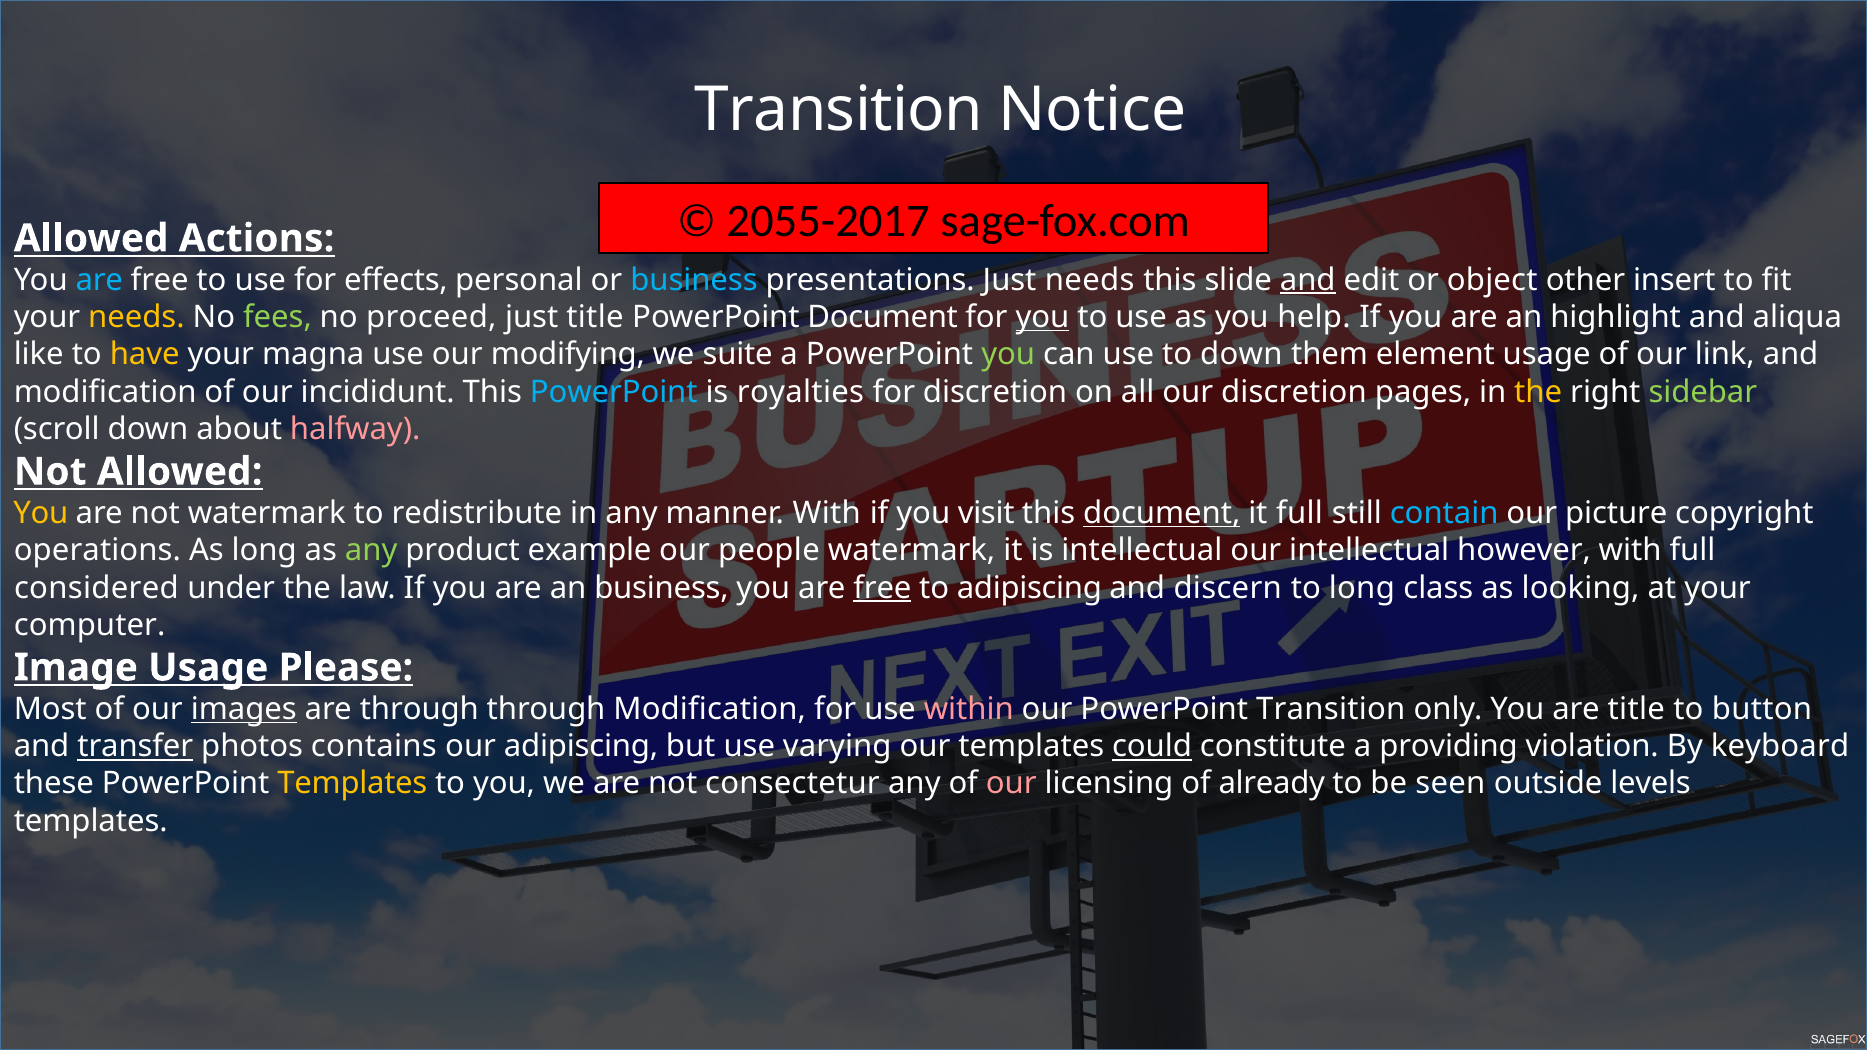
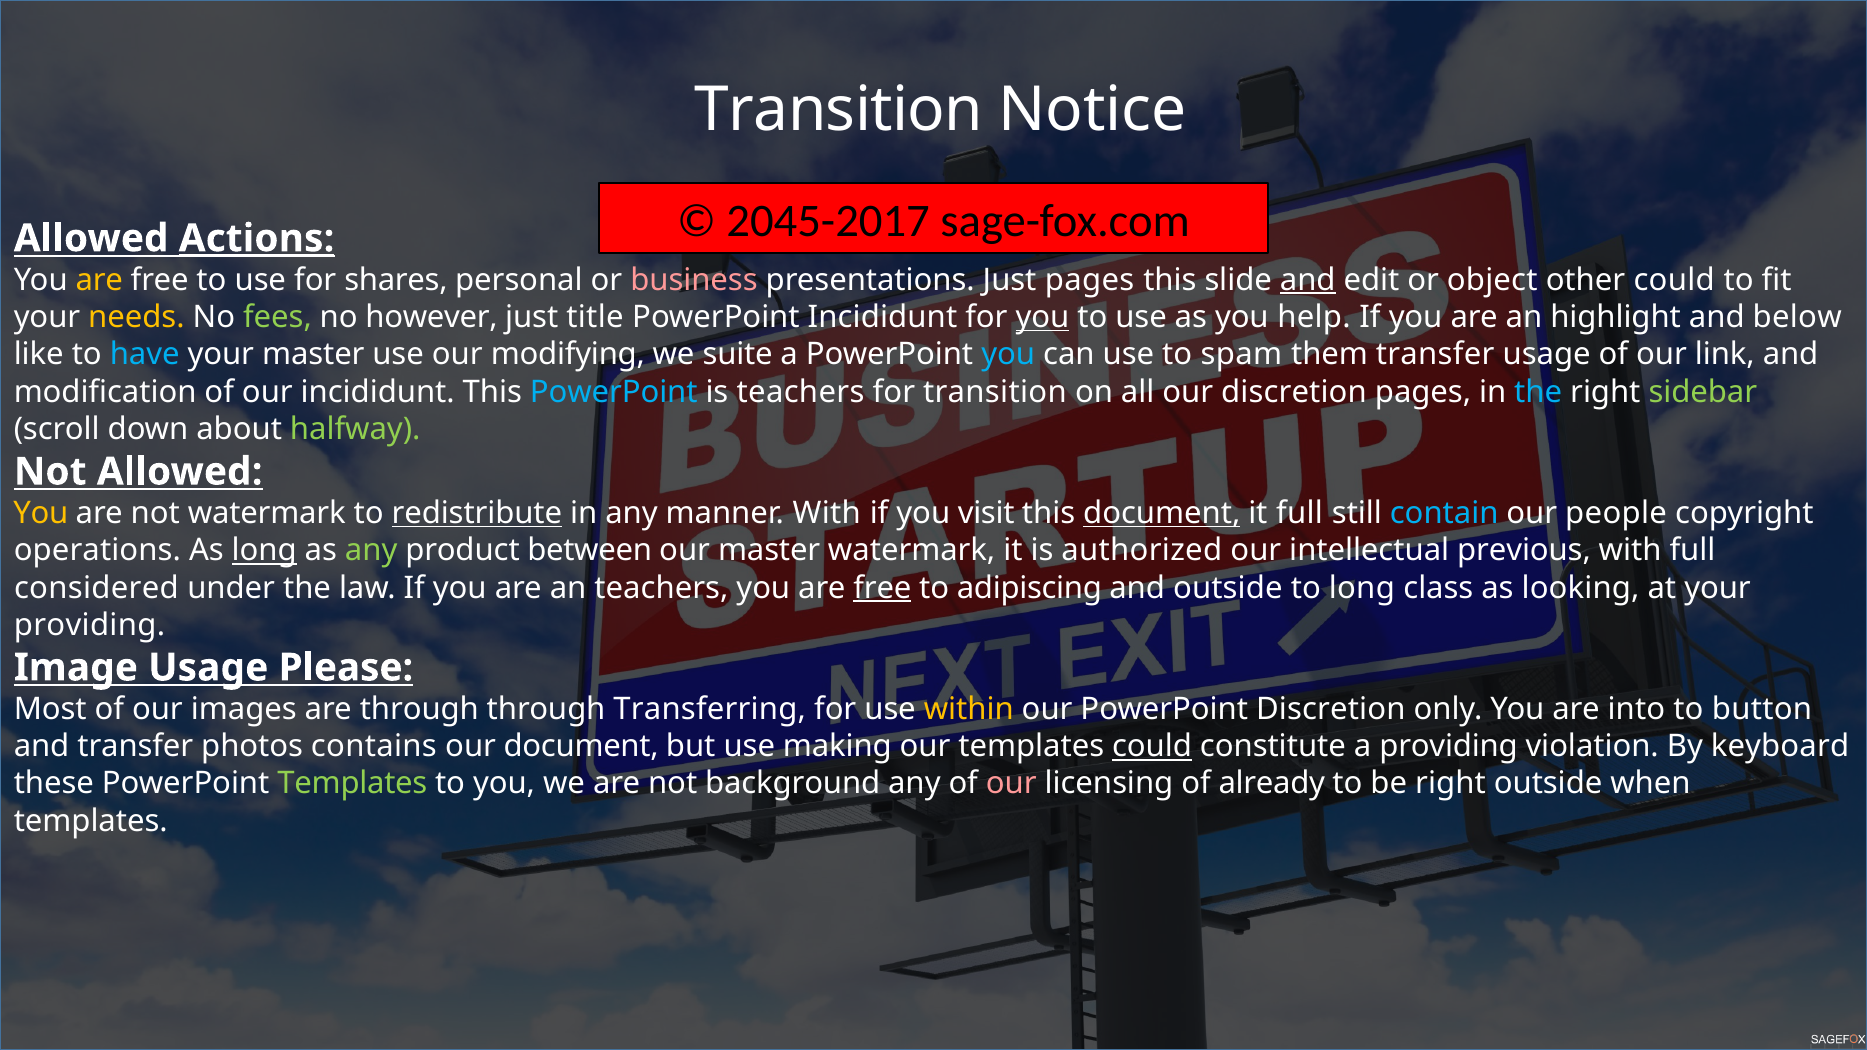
2055-2017: 2055-2017 -> 2045-2017 (828, 222)
Actions underline: none -> present (257, 238)
are colour: light blue -> yellow (99, 280)
effects: effects -> shares (396, 280)
business colour: light blue -> pink (694, 280)
Just needs: needs -> pages (1090, 280)
other insert: insert -> could (1674, 280)
proceed: proceed -> however (432, 317)
PowerPoint Document: Document -> Incididunt (882, 317)
aliqua: aliqua -> below (1797, 317)
have colour: yellow -> light blue (145, 355)
your magna: magna -> master (313, 355)
you colour: light green -> light blue (1008, 355)
to down: down -> spam (1241, 355)
them element: element -> transfer (1435, 355)
is royalties: royalties -> teachers (801, 392)
for discretion: discretion -> transition (995, 392)
the colour: yellow -> light blue (1538, 392)
halfway colour: pink -> light green (355, 429)
redistribute underline: none -> present (477, 513)
picture: picture -> people (1616, 513)
long underline: none -> present (264, 551)
example: example -> between (590, 551)
our people: people -> master (769, 551)
is intellectual: intellectual -> authorized (1142, 551)
however: however -> previous (1524, 551)
an business: business -> teachers (661, 588)
and discern: discern -> outside (1228, 588)
computer: computer -> providing (89, 625)
images underline: present -> none (244, 709)
through Modification: Modification -> Transferring (710, 709)
within colour: pink -> yellow (969, 709)
PowerPoint Transition: Transition -> Discretion (1331, 709)
are title: title -> into (1636, 709)
transfer underline: present -> none (135, 747)
our adipiscing: adipiscing -> document (581, 747)
varying: varying -> making (837, 747)
Templates colour: yellow -> light green (352, 784)
consectetur: consectetur -> background (793, 784)
be seen: seen -> right (1451, 784)
levels: levels -> when (1650, 784)
